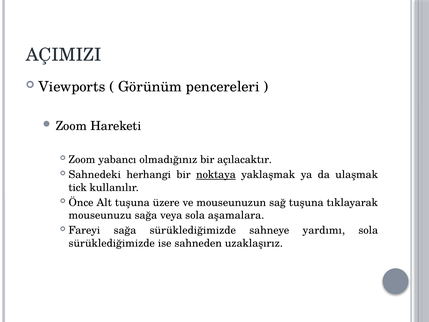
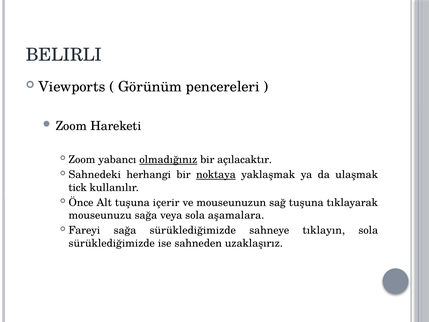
AÇIMIZI: AÇIMIZI -> BELIRLI (64, 55)
olmadığınız underline: none -> present (168, 159)
üzere: üzere -> içerir (166, 202)
yardımı: yardımı -> tıklayın (324, 230)
